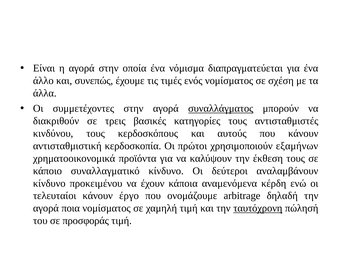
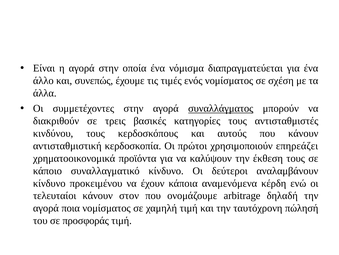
εξαμήνων: εξαμήνων -> επηρεάζει (297, 146)
έργο: έργο -> στον (129, 195)
ταυτόχρονη underline: present -> none (258, 208)
